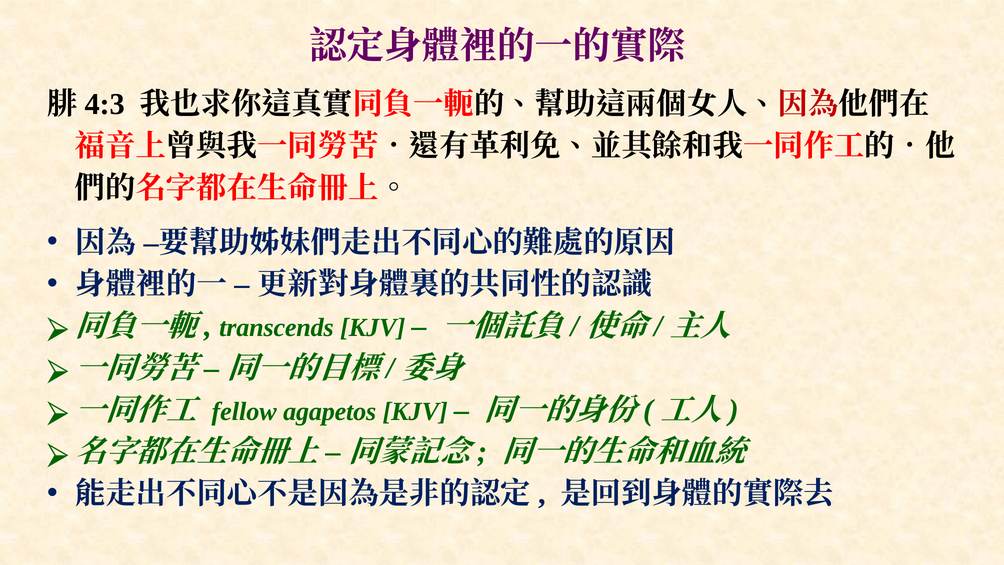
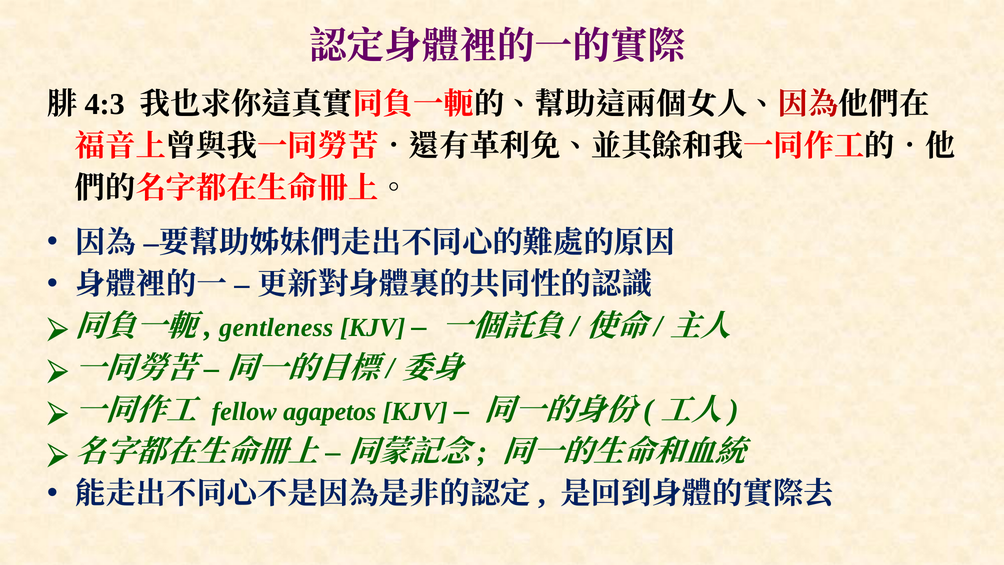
transcends: transcends -> gentleness (276, 328)
